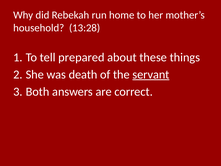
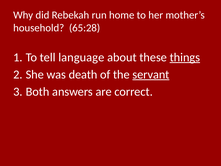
13:28: 13:28 -> 65:28 (85, 28)
prepared: prepared -> language (81, 57)
things underline: none -> present (185, 57)
